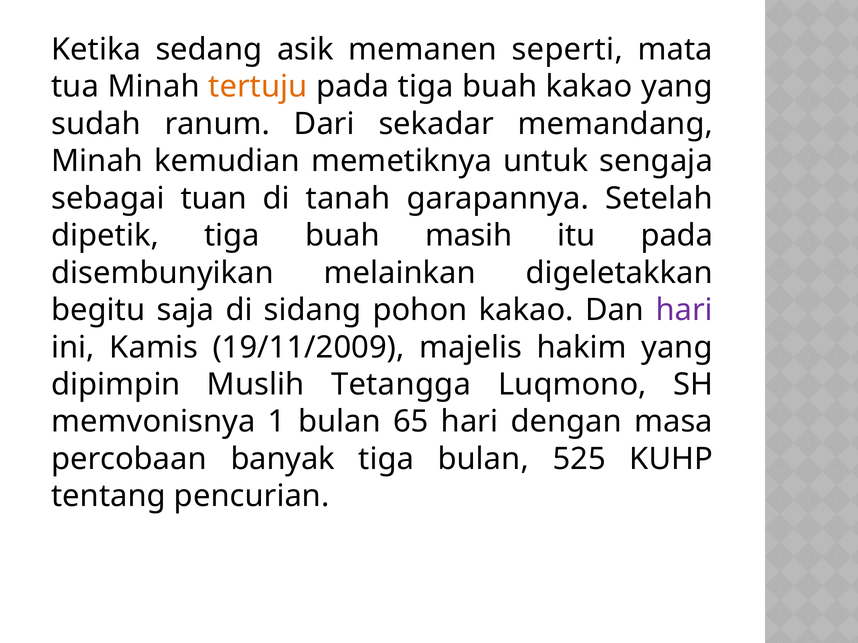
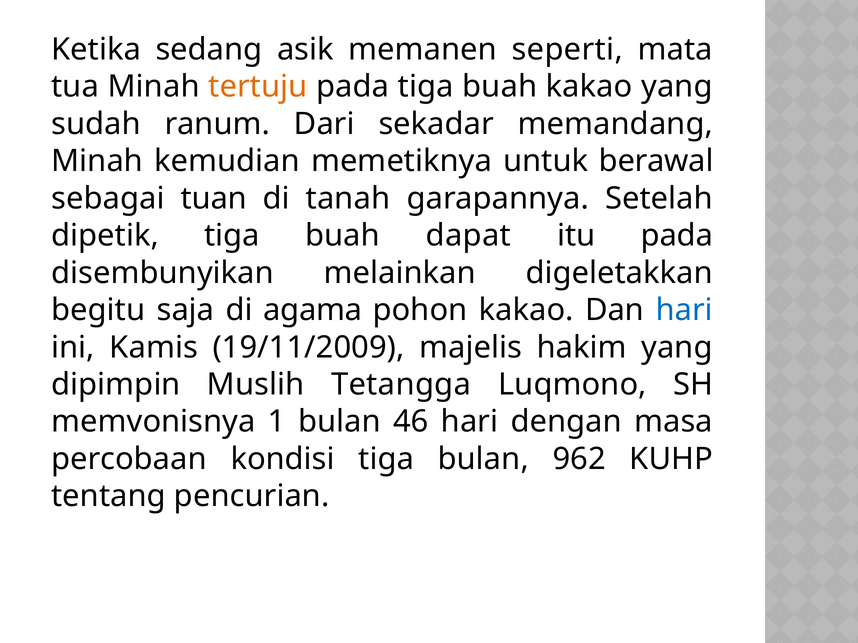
sengaja: sengaja -> berawal (656, 161)
masih: masih -> dapat (468, 236)
sidang: sidang -> agama (313, 310)
hari colour: purple -> blue (684, 310)
65: 65 -> 46 (411, 422)
banyak: banyak -> kondisi (283, 459)
525: 525 -> 962 (579, 459)
